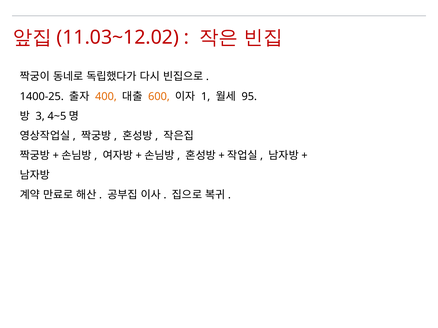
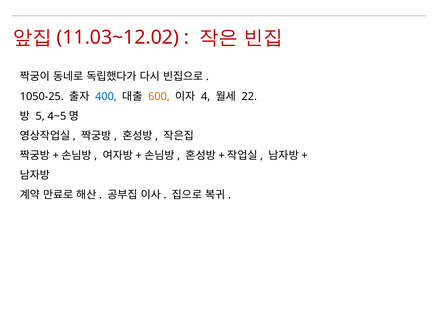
1400-25: 1400-25 -> 1050-25 (42, 97)
400 colour: orange -> blue (106, 97)
1: 1 -> 4 (206, 97)
95: 95 -> 22 (249, 97)
3: 3 -> 5 (40, 116)
